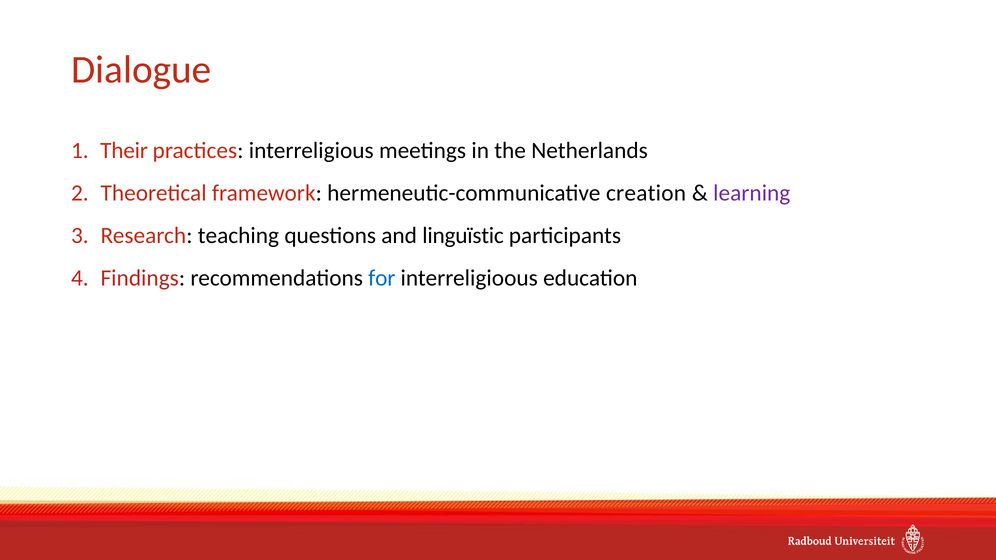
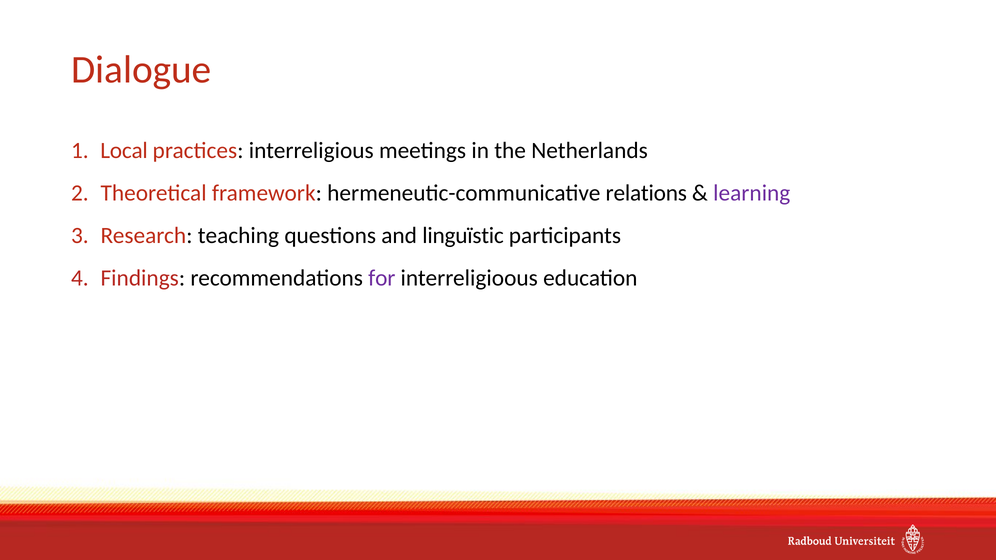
Their: Their -> Local (124, 150)
creation: creation -> relations (646, 193)
for colour: blue -> purple (382, 278)
